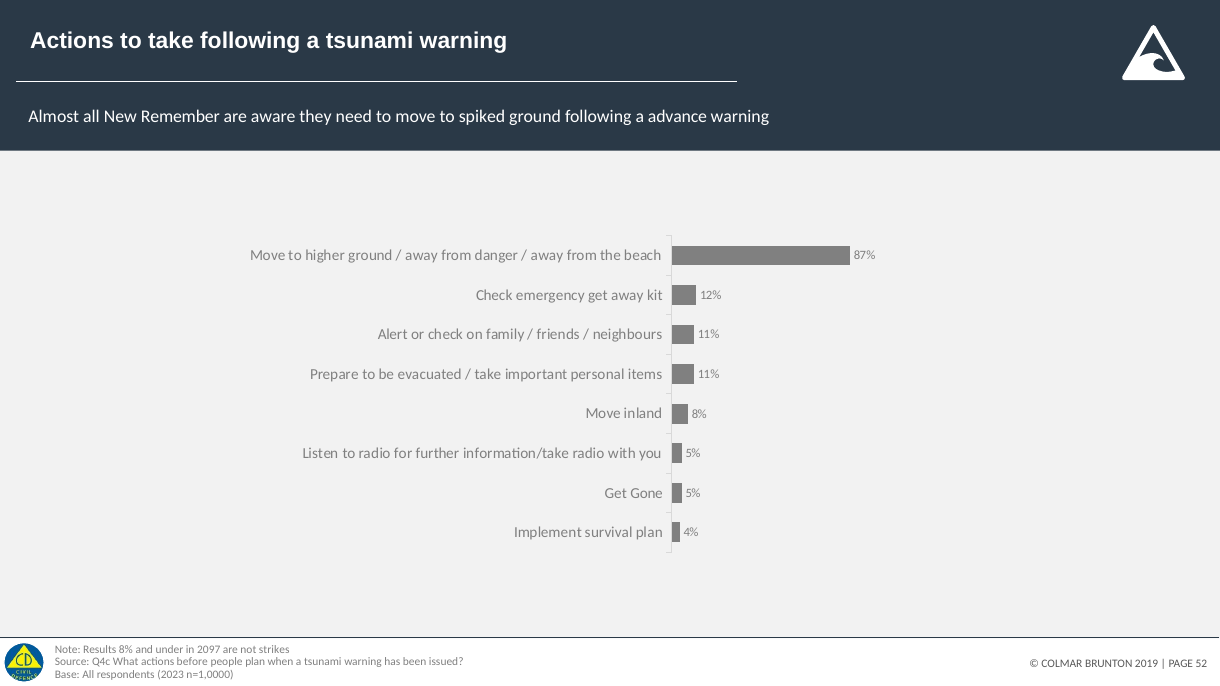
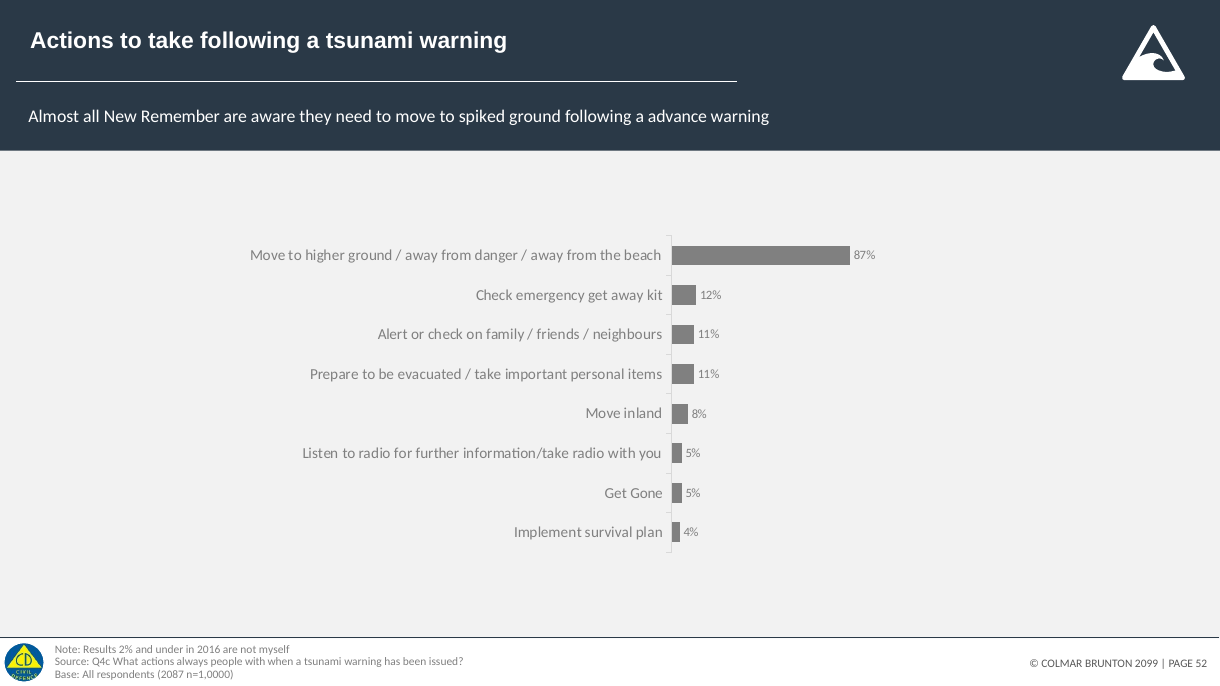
Results 8%: 8% -> 2% (126, 650)
2097: 2097 -> 2016 (209, 650)
strikes: strikes -> myself (274, 650)
before: before -> always (192, 662)
people plan: plan -> with (255, 662)
2019: 2019 -> 2099 (1147, 664)
2023: 2023 -> 2087 (171, 675)
